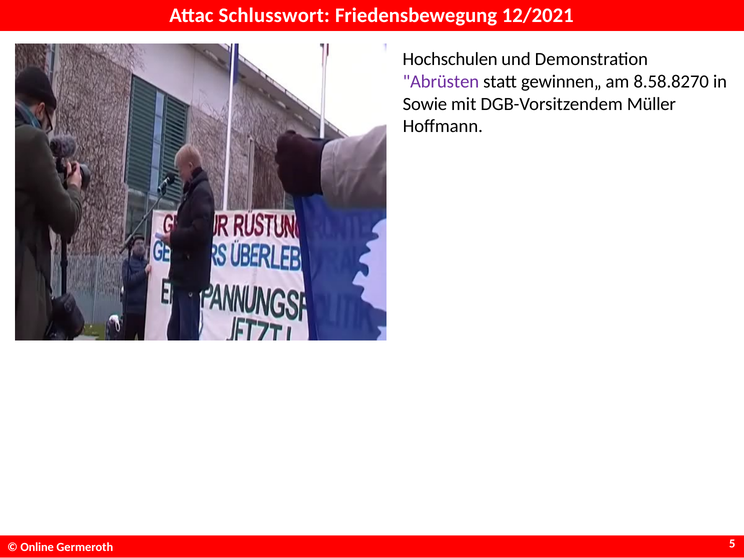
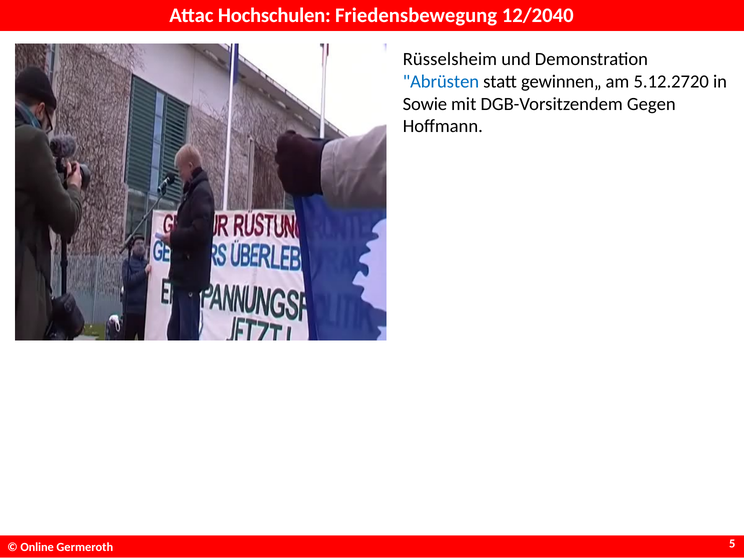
Schlusswort: Schlusswort -> Hochschulen (274, 15)
12/2021: 12/2021 -> 12/2040 (538, 15)
Hochschulen: Hochschulen -> Rüsselsheim (450, 59)
Abrüsten colour: purple -> blue (441, 82)
8.58.8270: 8.58.8270 -> 5.12.2720 (671, 82)
Müller: Müller -> Gegen (651, 104)
